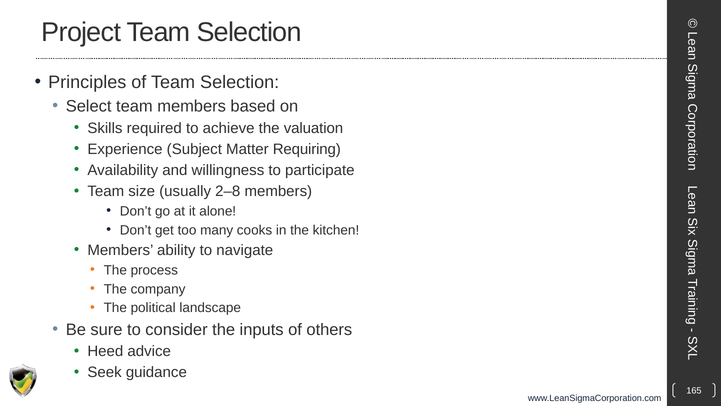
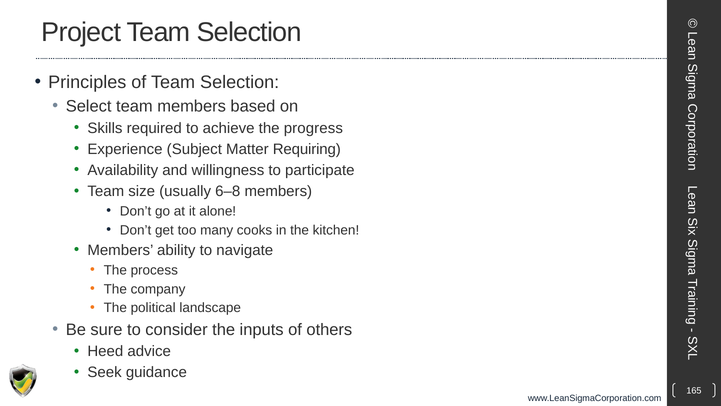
valuation: valuation -> progress (313, 128)
2–8: 2–8 -> 6–8 (228, 191)
